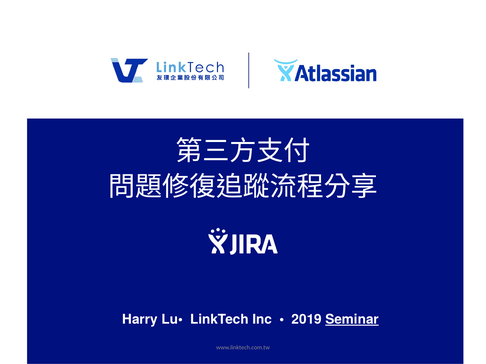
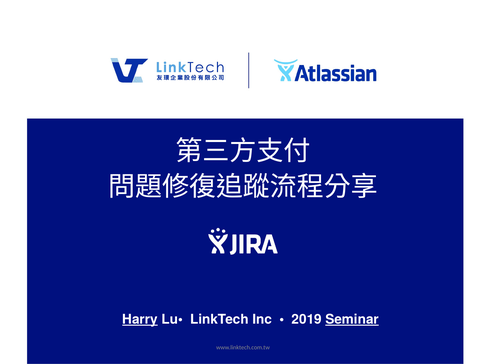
Harry underline: none -> present (140, 320)
